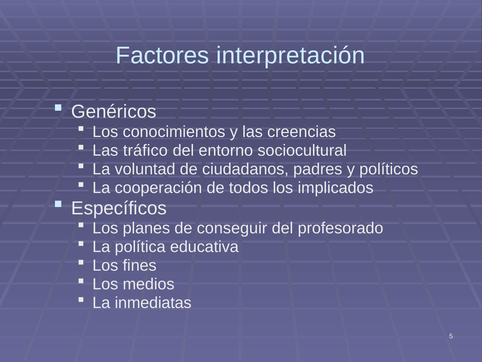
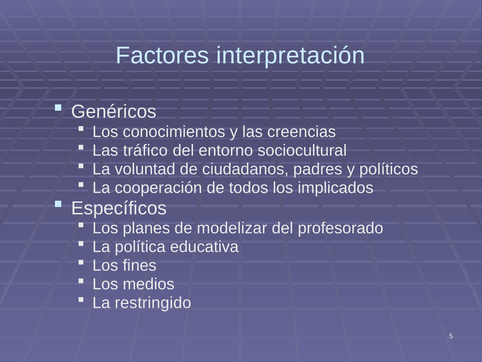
conseguir: conseguir -> modelizar (232, 228)
inmediatas: inmediatas -> restringido (153, 303)
